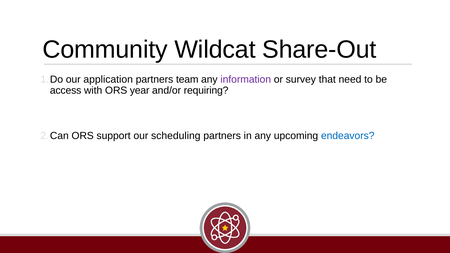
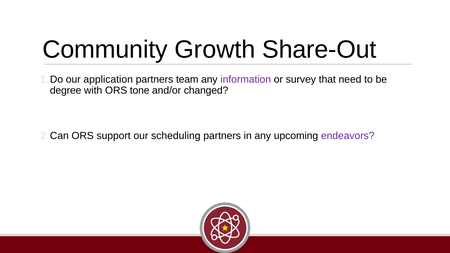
Wildcat: Wildcat -> Growth (215, 50)
access: access -> degree (66, 91)
year: year -> tone (140, 91)
requiring: requiring -> changed (206, 91)
endeavors colour: blue -> purple (348, 136)
